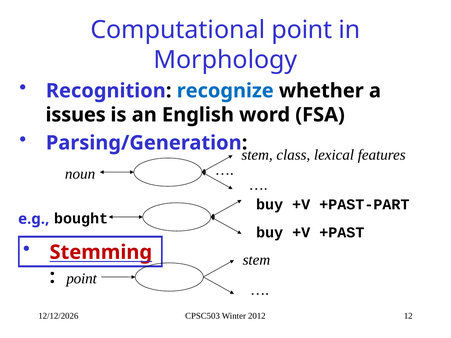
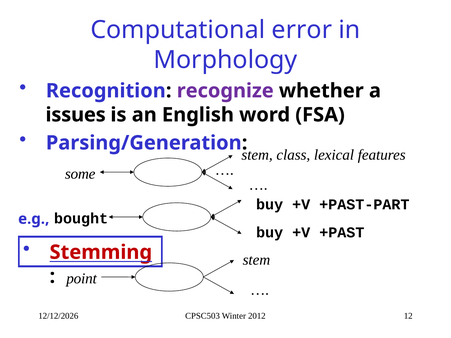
Computational point: point -> error (302, 30)
recognize colour: blue -> purple (225, 91)
noun: noun -> some (80, 174)
